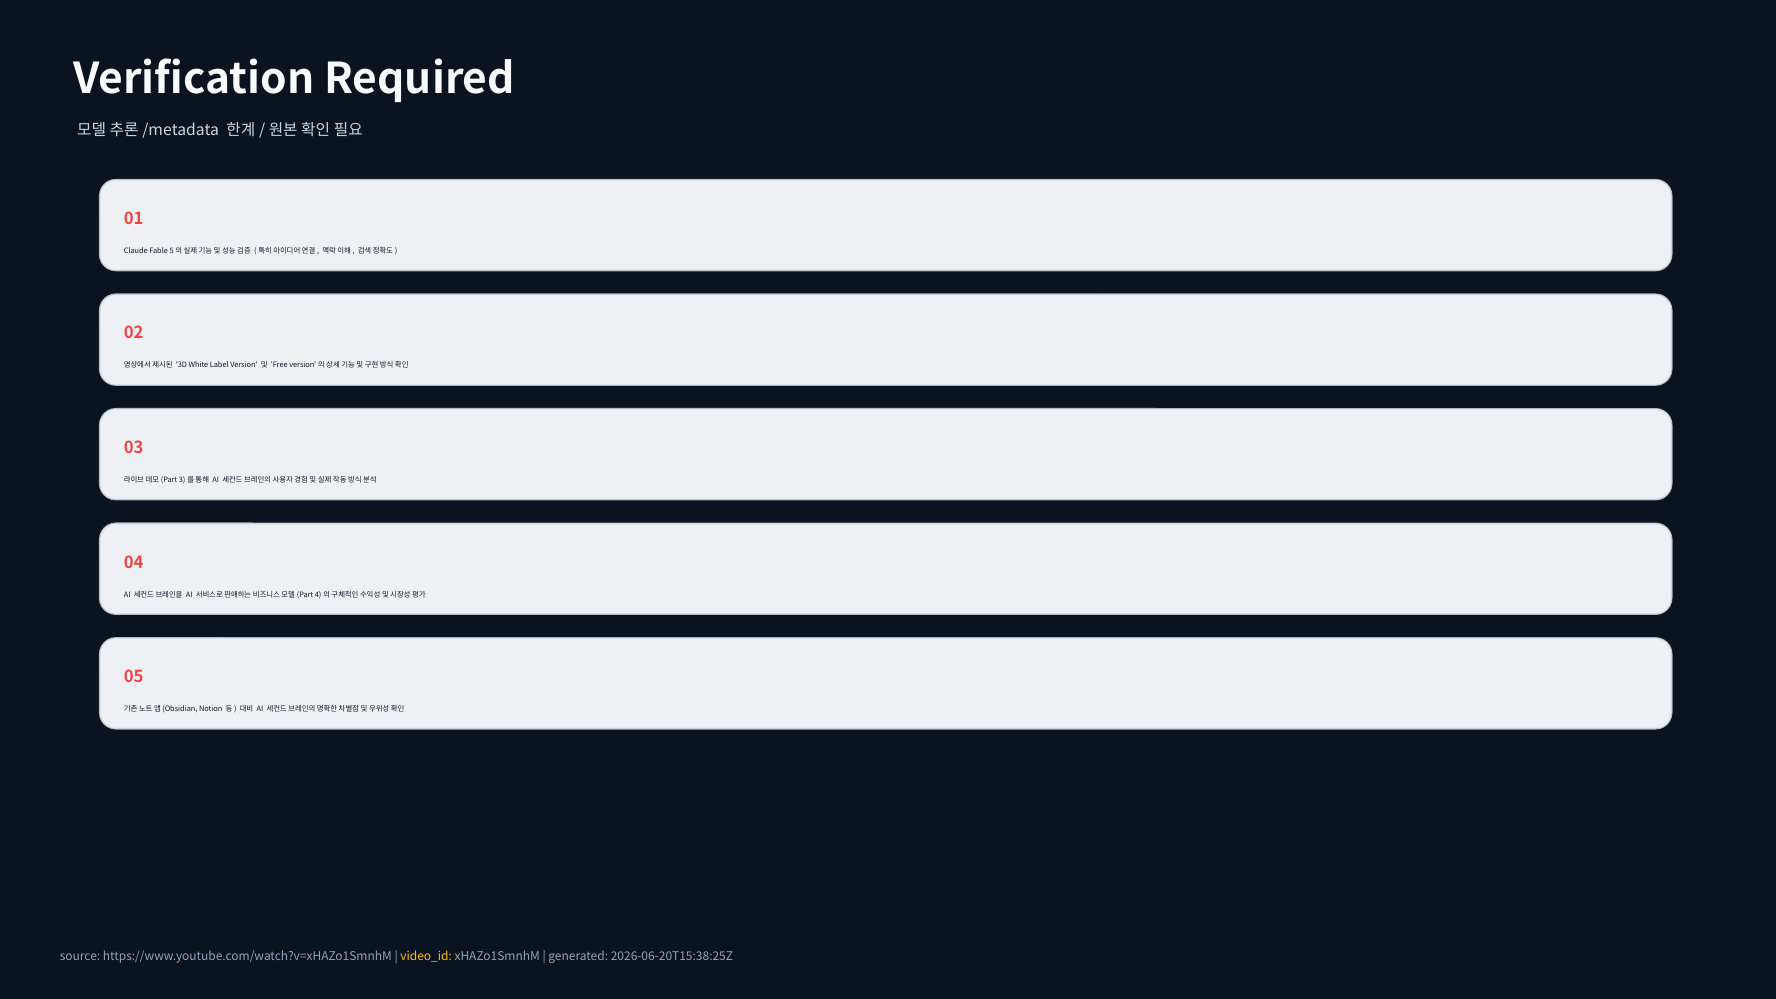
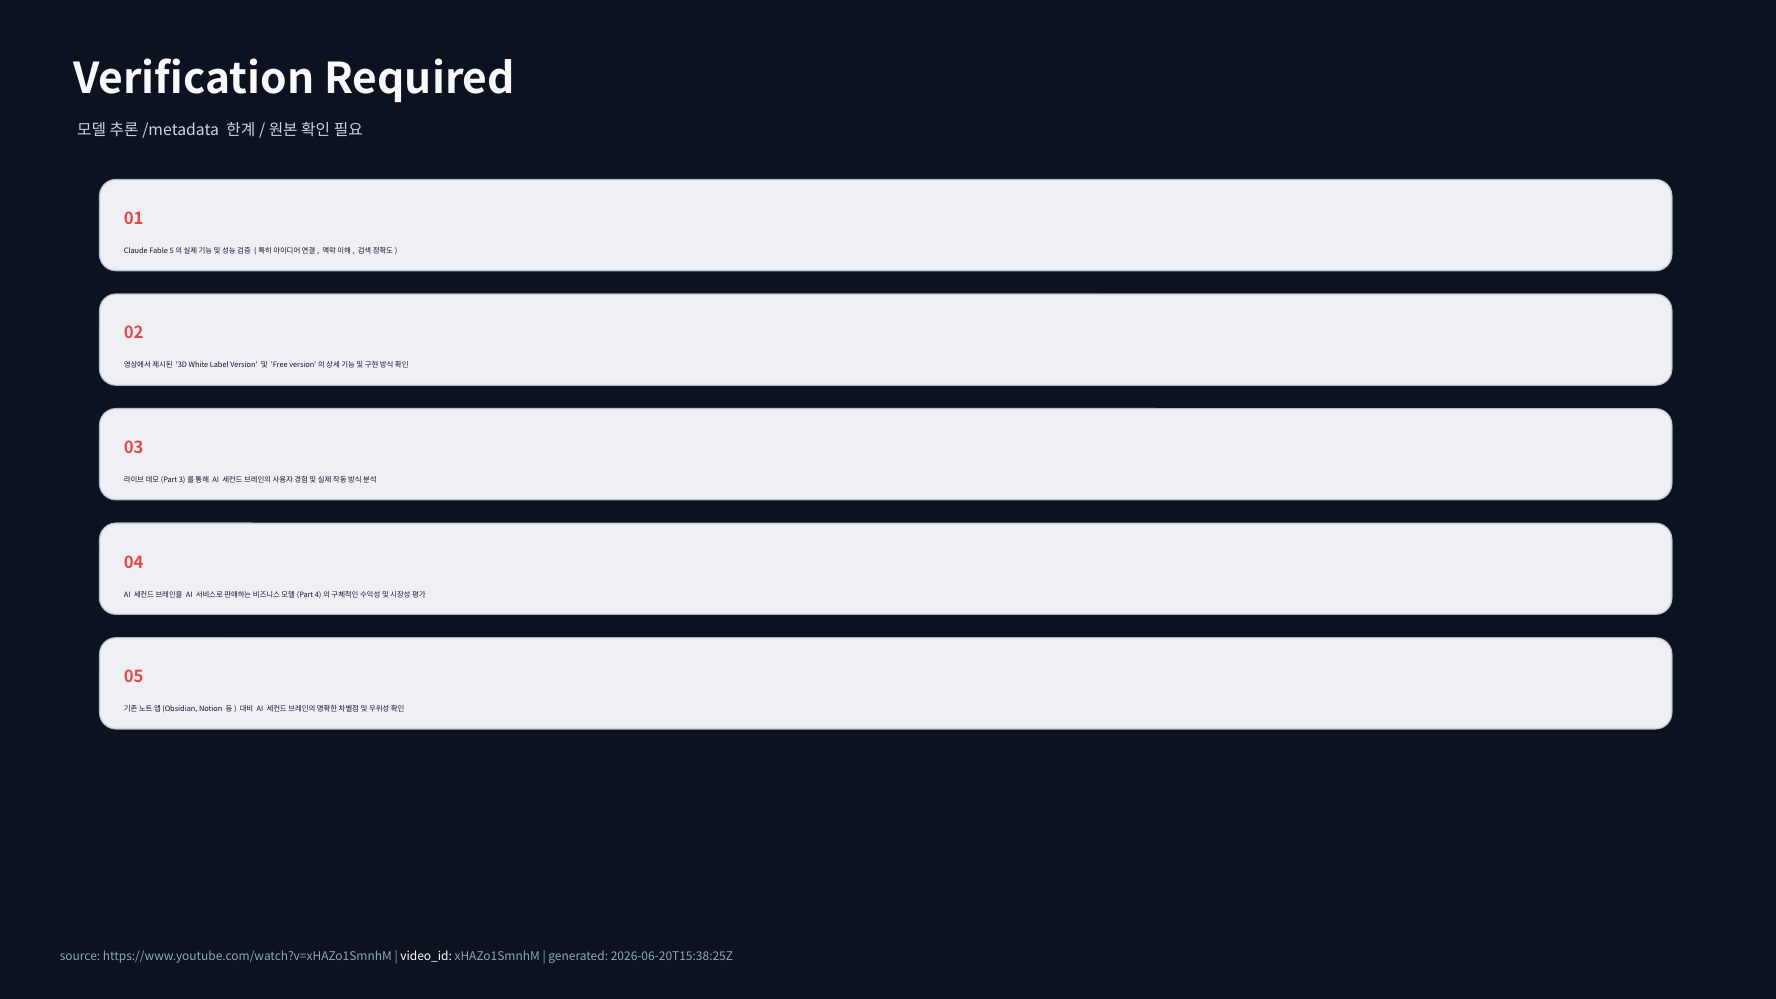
video_id colour: yellow -> white (426, 957)
